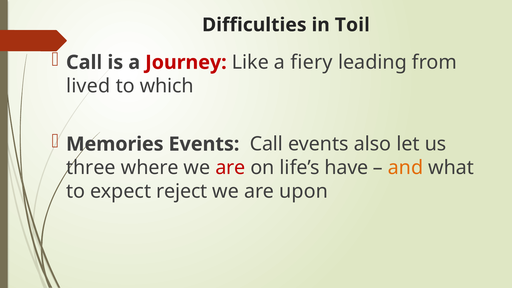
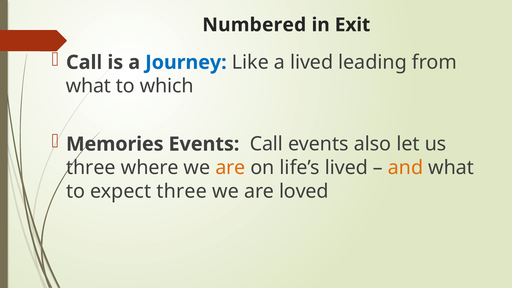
Difficulties: Difficulties -> Numbered (254, 25)
Toil: Toil -> Exit (353, 25)
Journey colour: red -> blue (186, 62)
a fiery: fiery -> lived (312, 62)
lived: lived -> what (88, 86)
are colour: red -> orange (230, 168)
life’s have: have -> lived (346, 168)
expect reject: reject -> three (182, 191)
upon: upon -> loved (304, 191)
